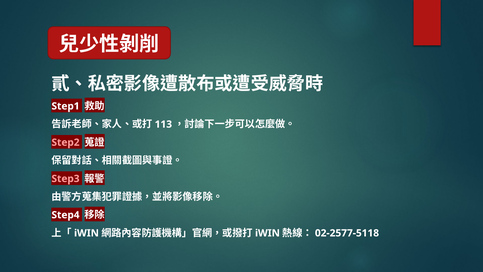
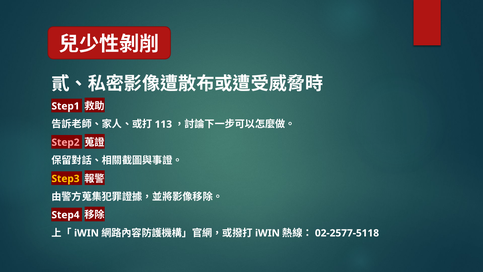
Step3 colour: pink -> yellow (66, 178)
